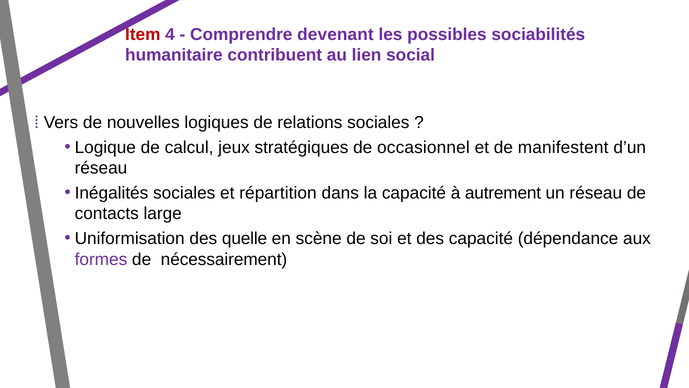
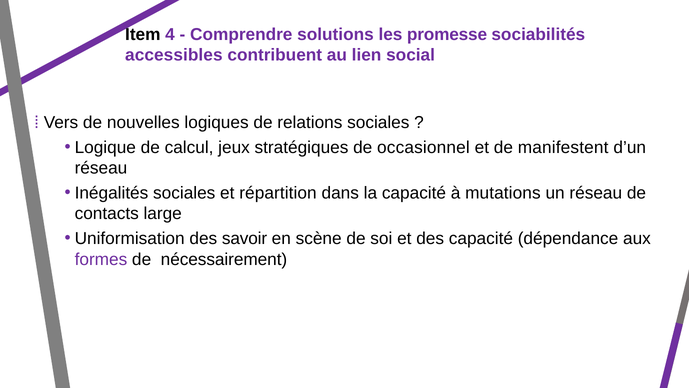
Item colour: red -> black (143, 34)
devenant: devenant -> solutions (335, 34)
possibles: possibles -> promesse (447, 34)
humanitaire: humanitaire -> accessibles (174, 55)
autrement: autrement -> mutations (503, 193)
quelle: quelle -> savoir (245, 238)
